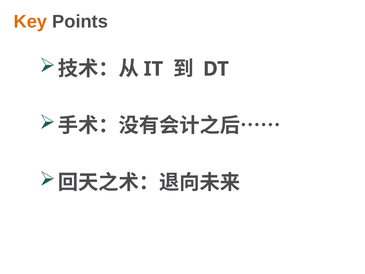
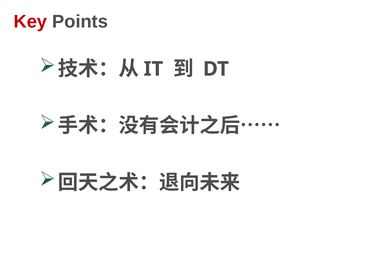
Key colour: orange -> red (30, 22)
